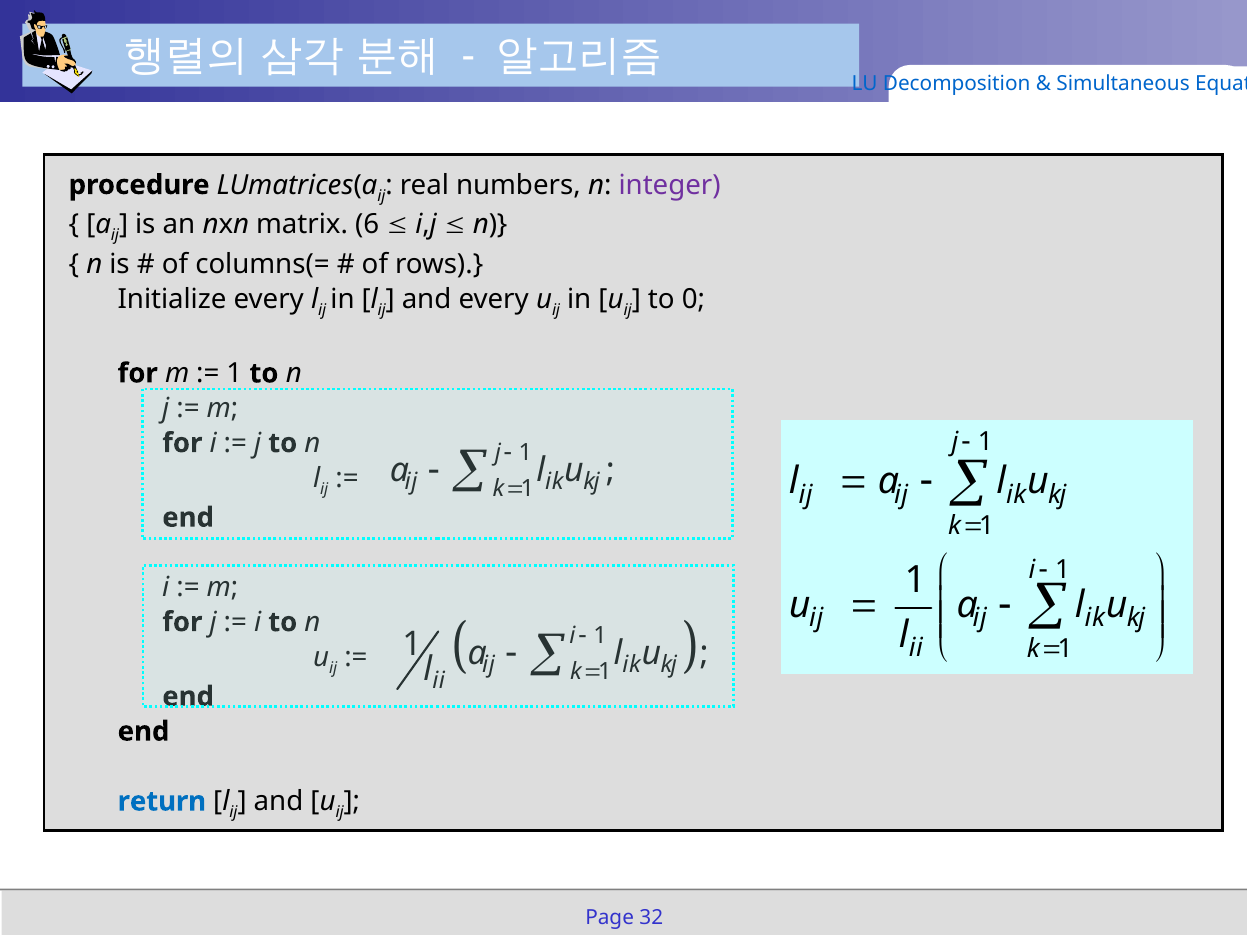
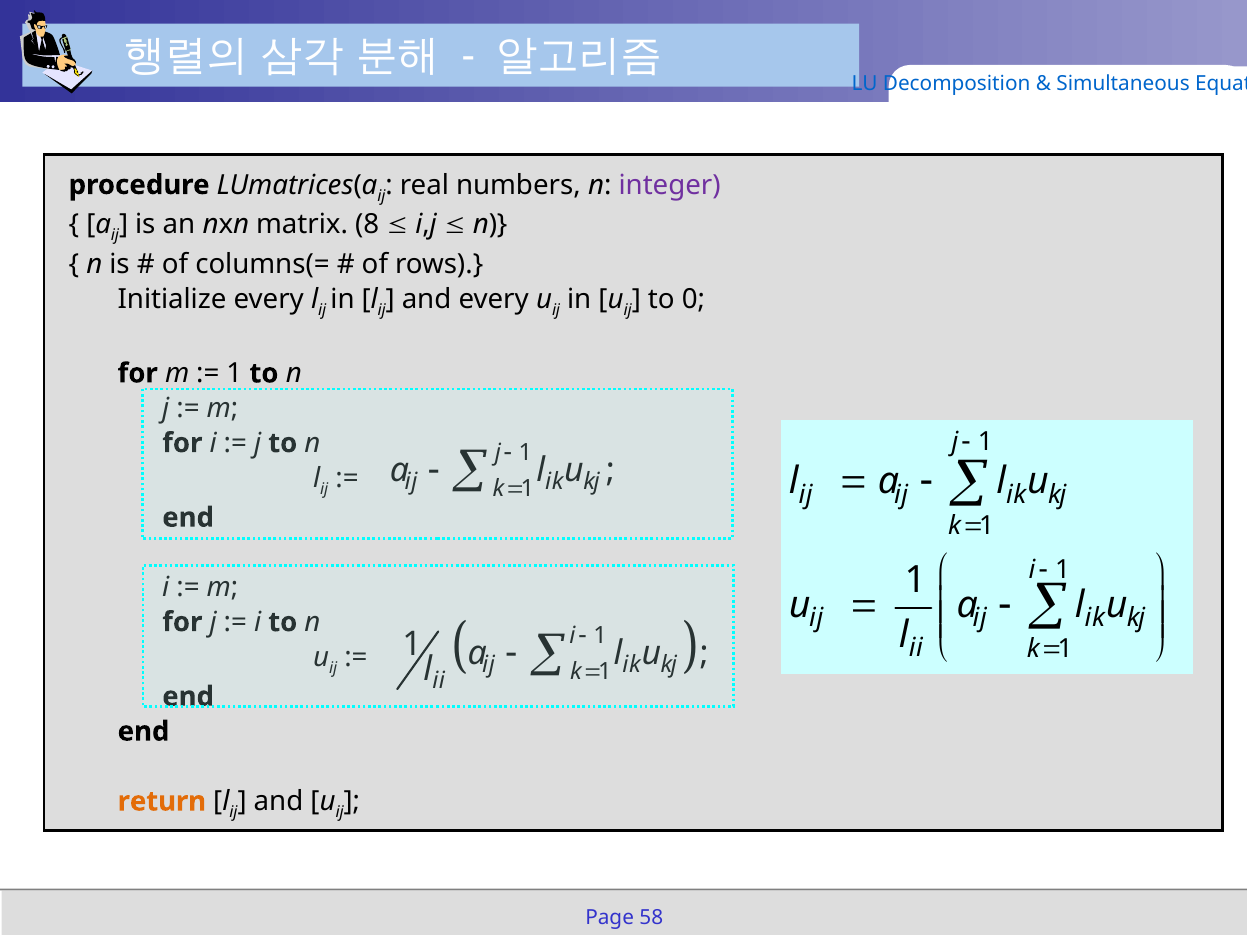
6: 6 -> 8 (367, 225)
return colour: blue -> orange (162, 802)
32: 32 -> 58 (651, 918)
